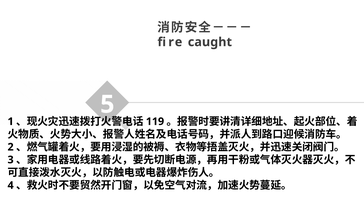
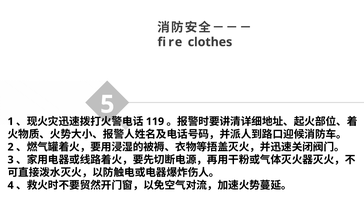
caught: caught -> clothes (210, 42)
